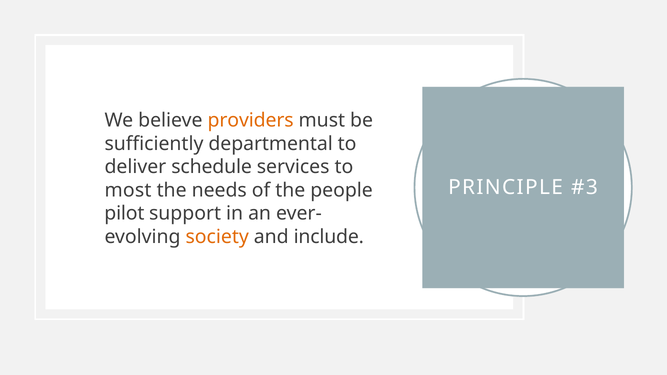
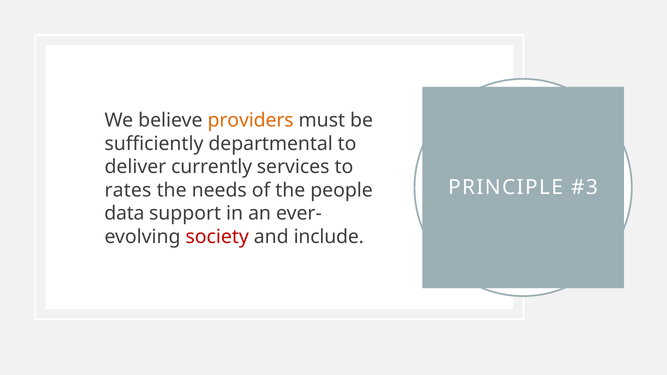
schedule: schedule -> currently (212, 167)
most: most -> rates (128, 190)
pilot: pilot -> data (124, 214)
society colour: orange -> red (217, 237)
